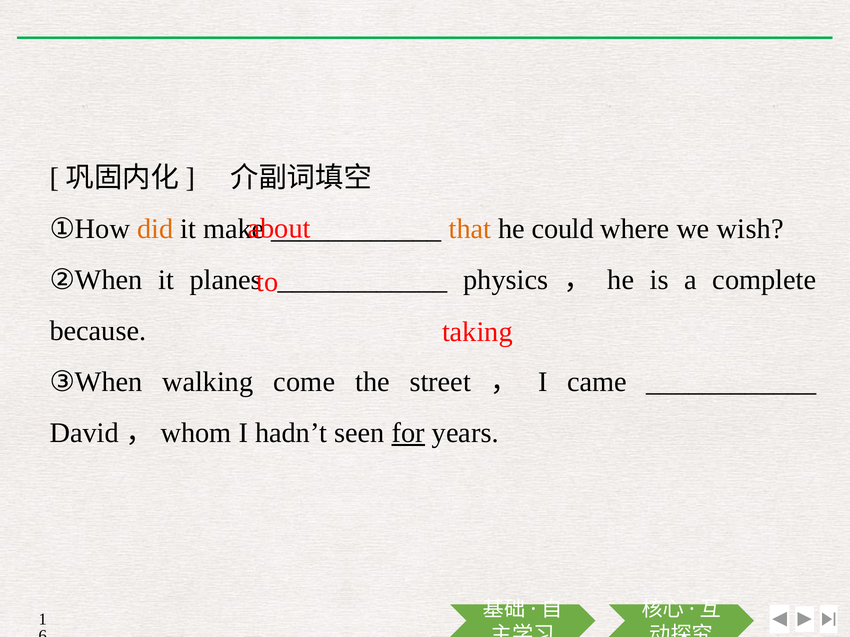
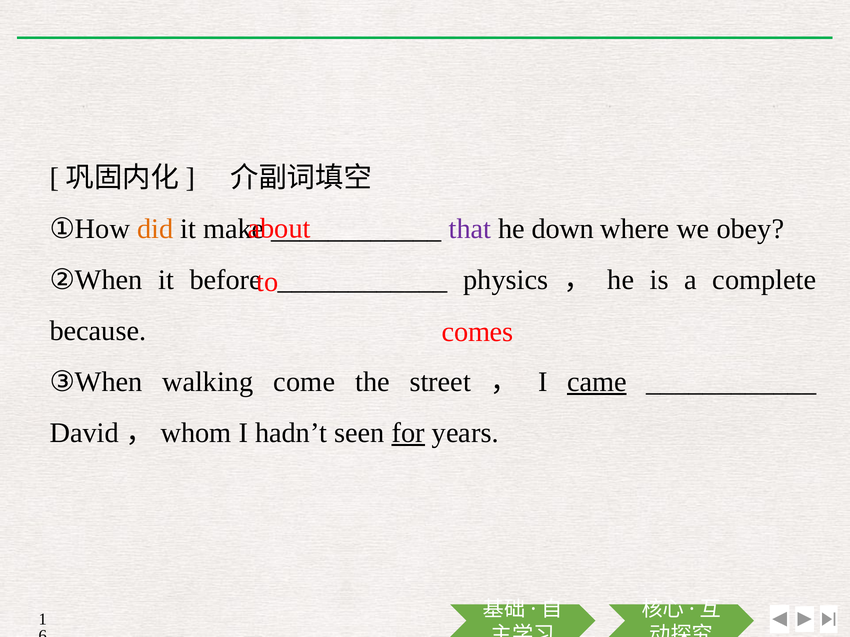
that colour: orange -> purple (470, 229)
could: could -> down (563, 229)
wish: wish -> obey (750, 229)
planes: planes -> before (226, 280)
taking: taking -> comes (478, 332)
came underline: none -> present (597, 382)
